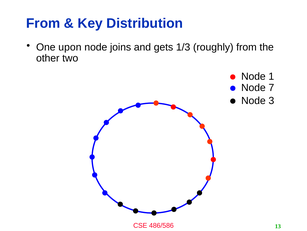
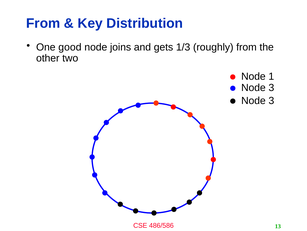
upon: upon -> good (70, 47)
7: 7 -> 3 (271, 88)
